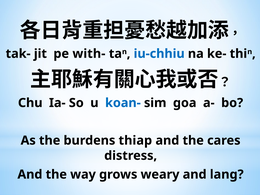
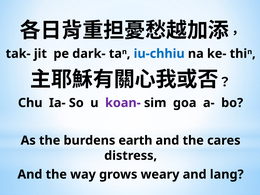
with-: with- -> dark- (89, 54)
koan- colour: blue -> purple (123, 103)
thiap: thiap -> earth (135, 140)
